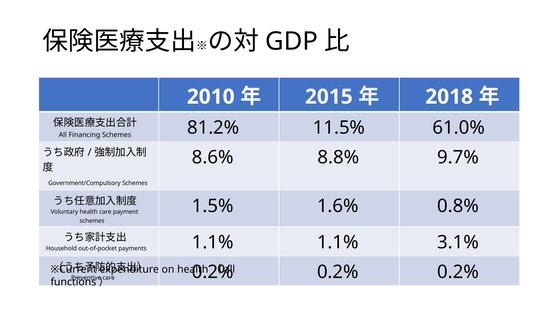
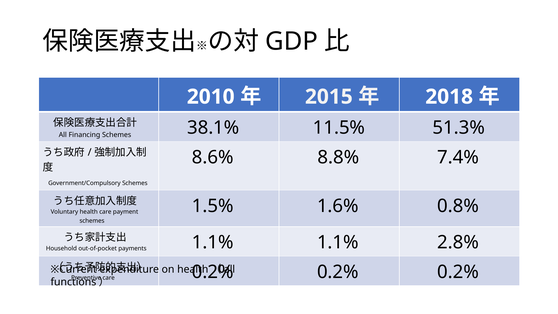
81.2%: 81.2% -> 38.1% (213, 128)
61.0%: 61.0% -> 51.3% (459, 128)
9.7%: 9.7% -> 7.4% (458, 157)
3.1%: 3.1% -> 2.8% (458, 242)
